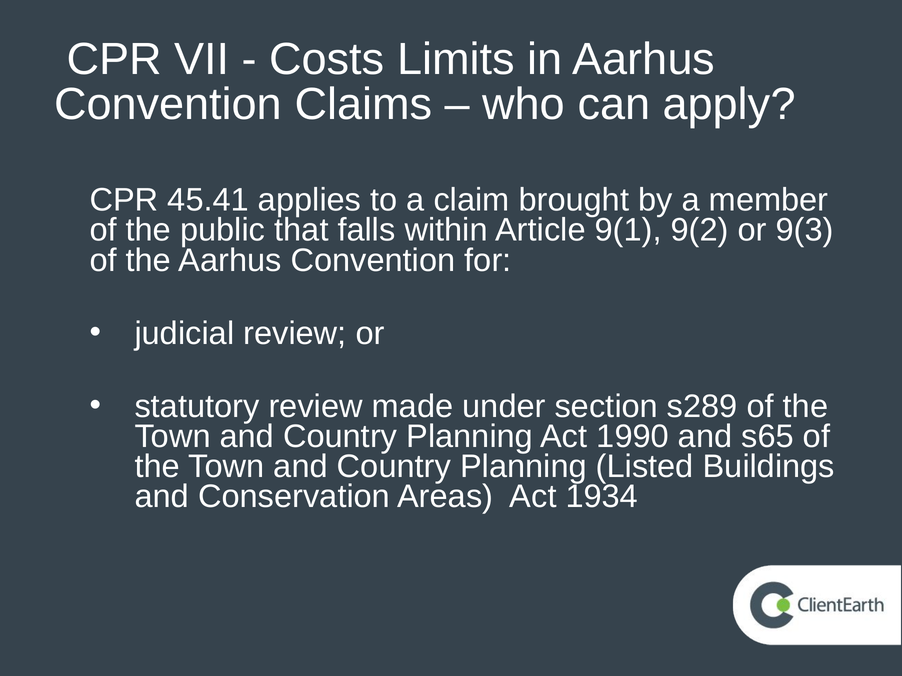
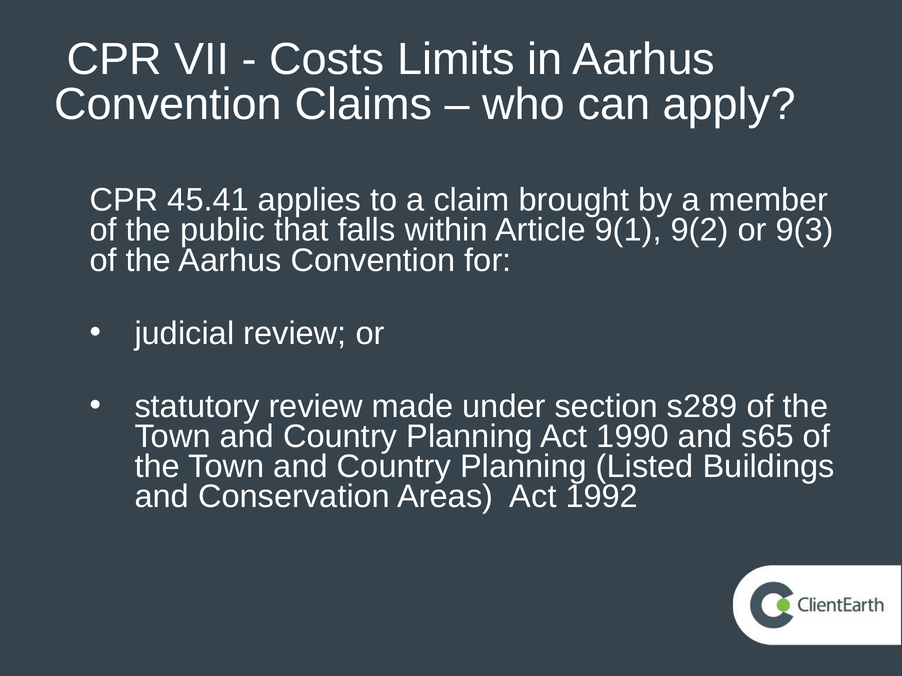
1934: 1934 -> 1992 (602, 497)
